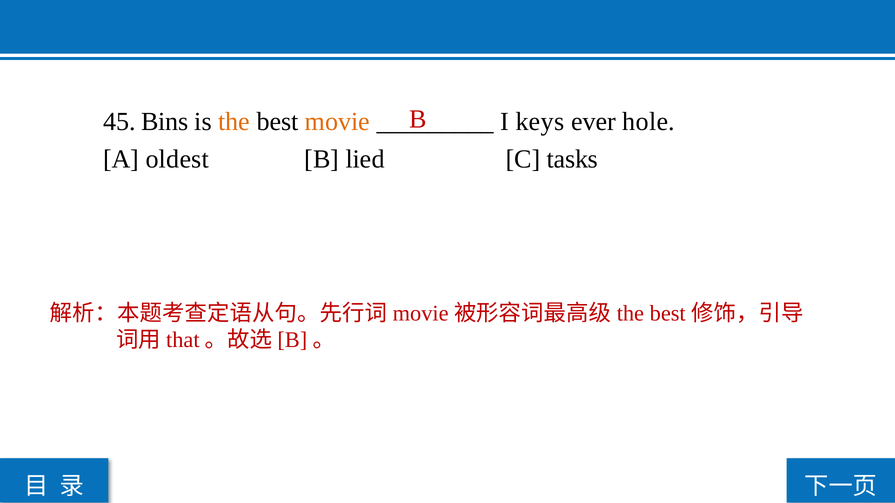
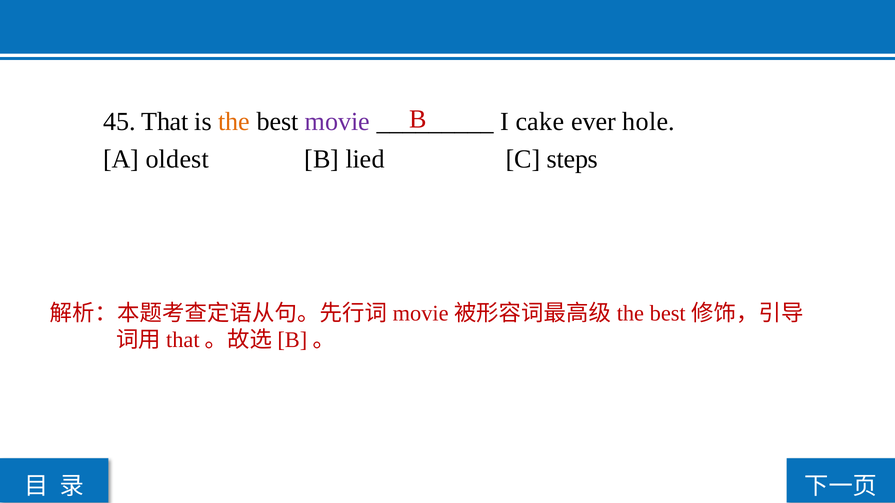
Bins: Bins -> That (165, 122)
movie colour: orange -> purple (337, 122)
keys: keys -> cake (540, 122)
tasks: tasks -> steps (572, 159)
